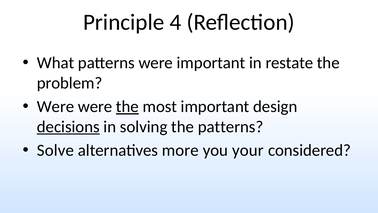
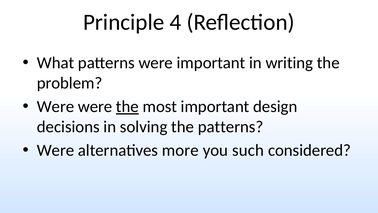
restate: restate -> writing (289, 63)
decisions underline: present -> none (68, 127)
Solve: Solve -> Were (56, 150)
your: your -> such (248, 150)
